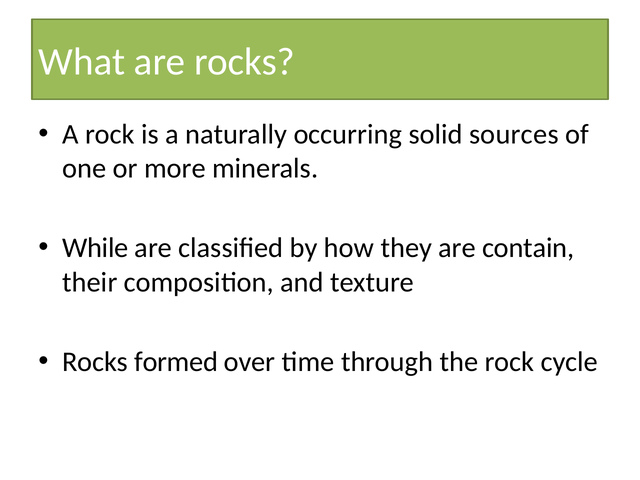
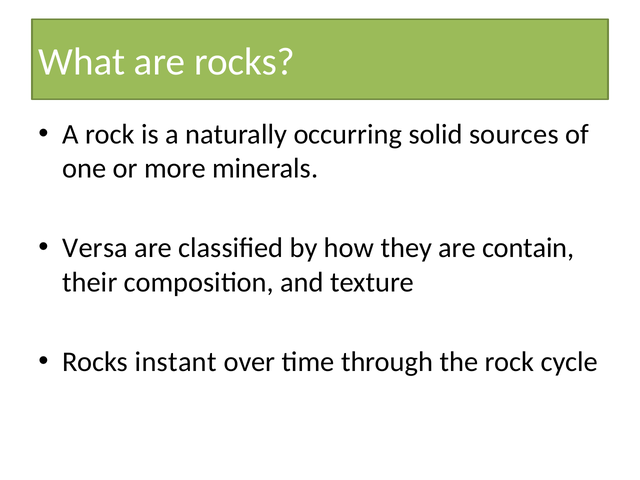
While: While -> Versa (95, 248)
formed: formed -> instant (176, 362)
